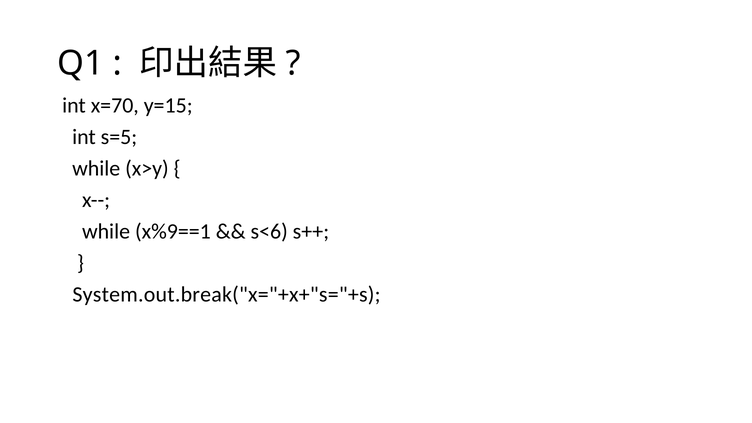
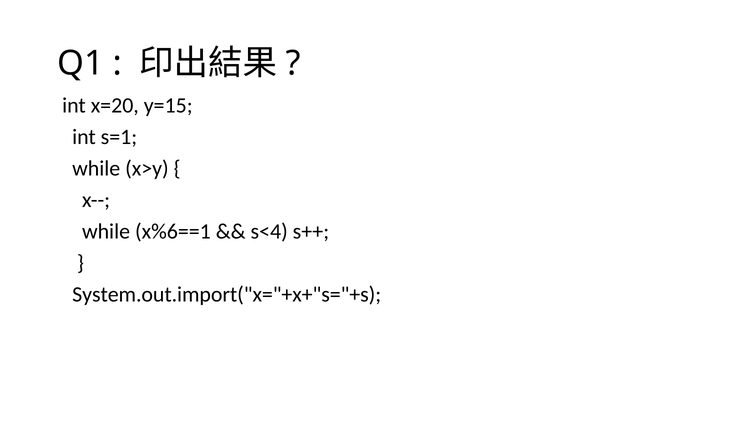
x=70: x=70 -> x=20 (115, 105)
s=5: s=5 -> s=1 (119, 137)
x%9==1: x%9==1 -> x%6==1 (173, 231)
s<6: s<6 -> s<4 (269, 231)
System.out.break("x="+x+"s="+s: System.out.break("x="+x+"s="+s -> System.out.import("x="+x+"s="+s (227, 294)
